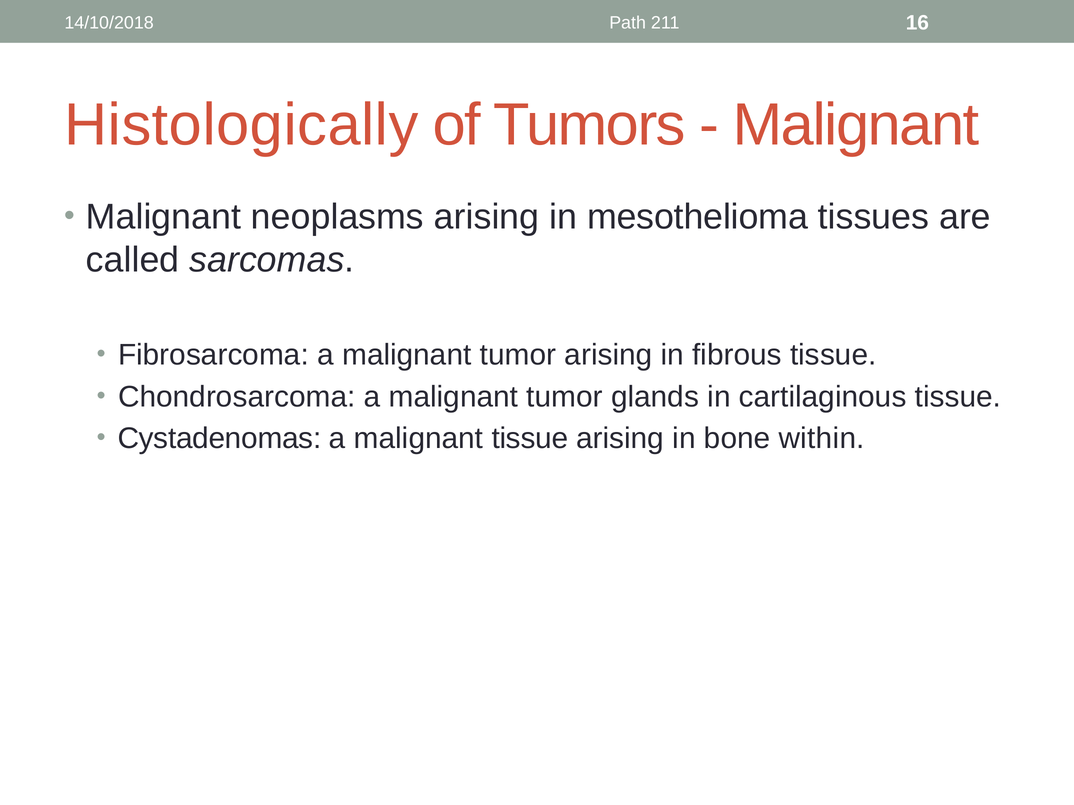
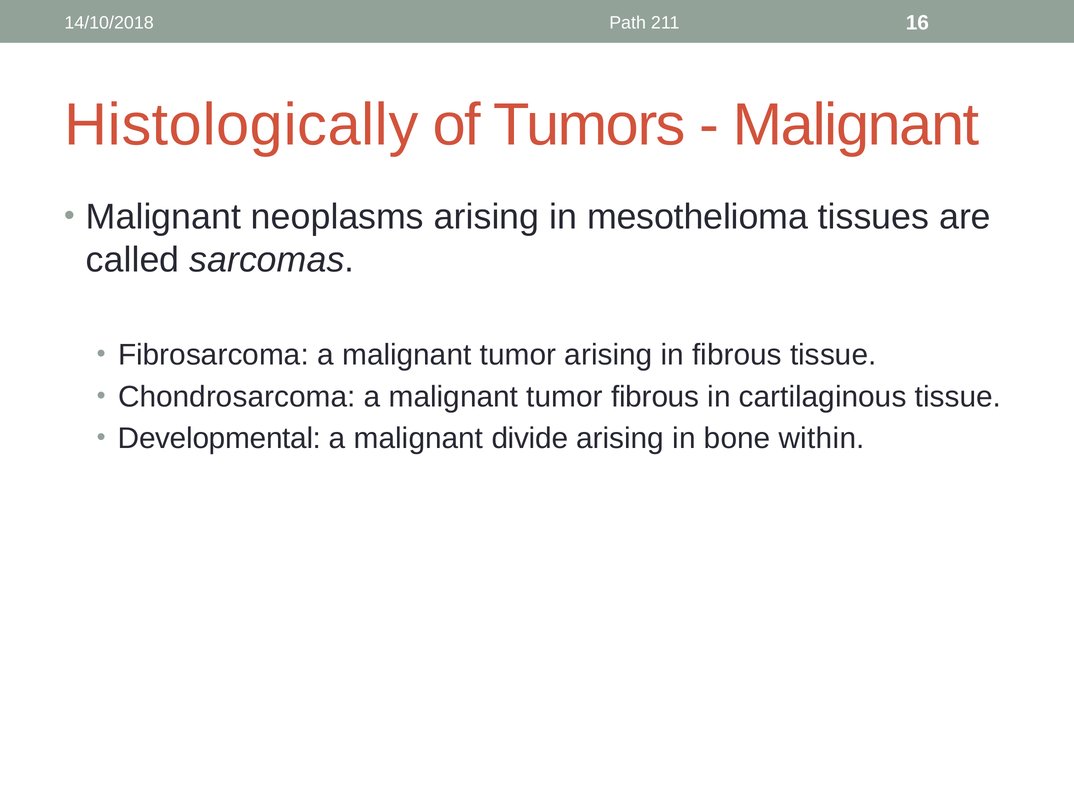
tumor glands: glands -> fibrous (655, 397)
Cystadenomas: Cystadenomas -> Developmental (219, 439)
malignant tissue: tissue -> divide (530, 439)
